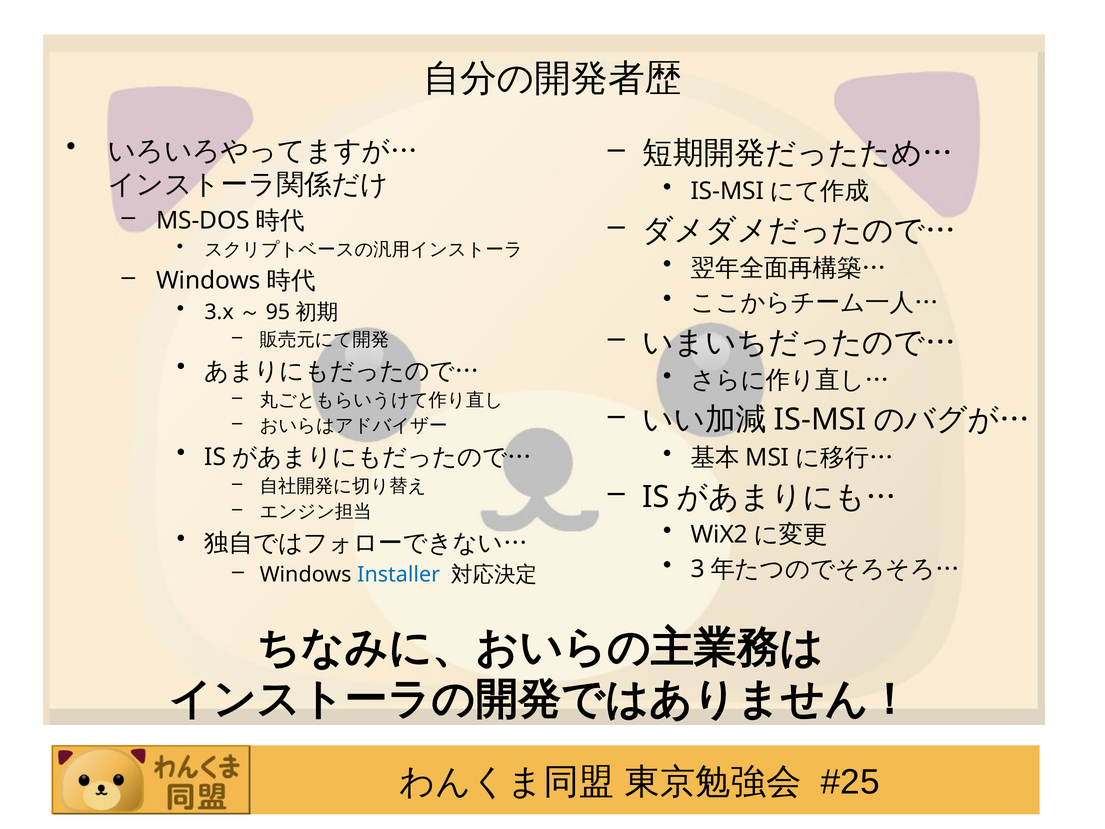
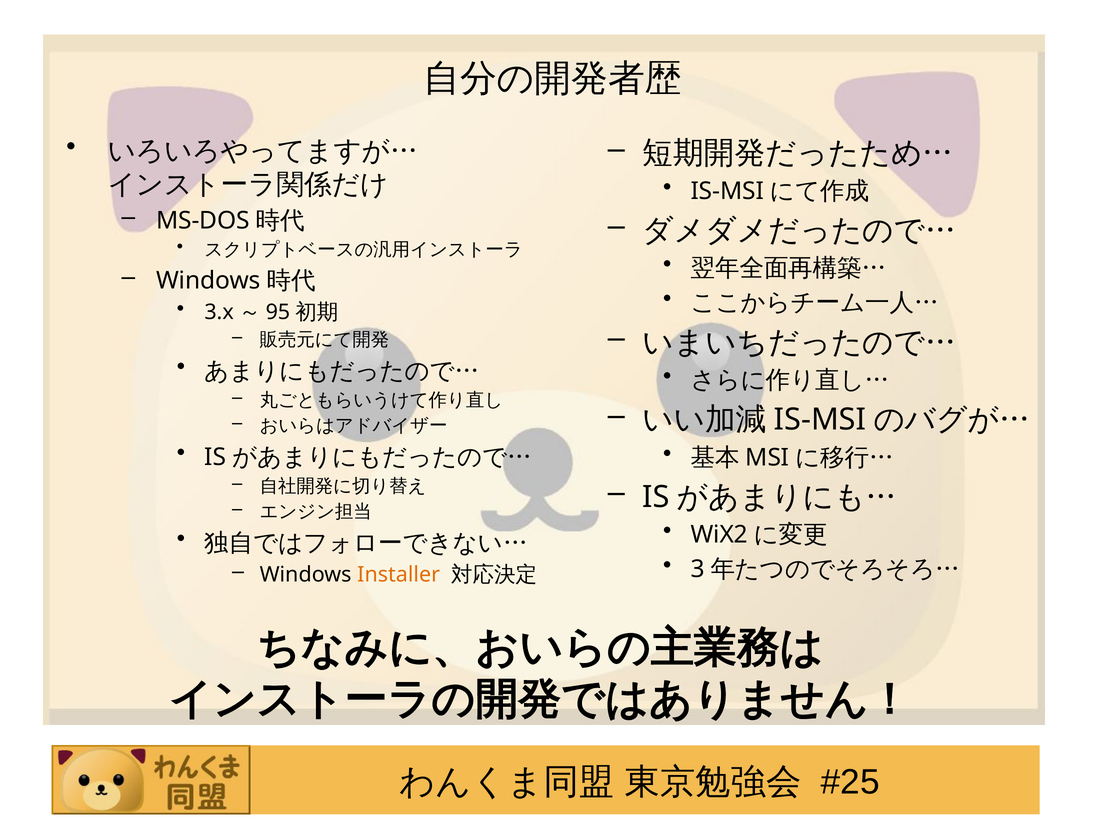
Installer colour: blue -> orange (399, 574)
